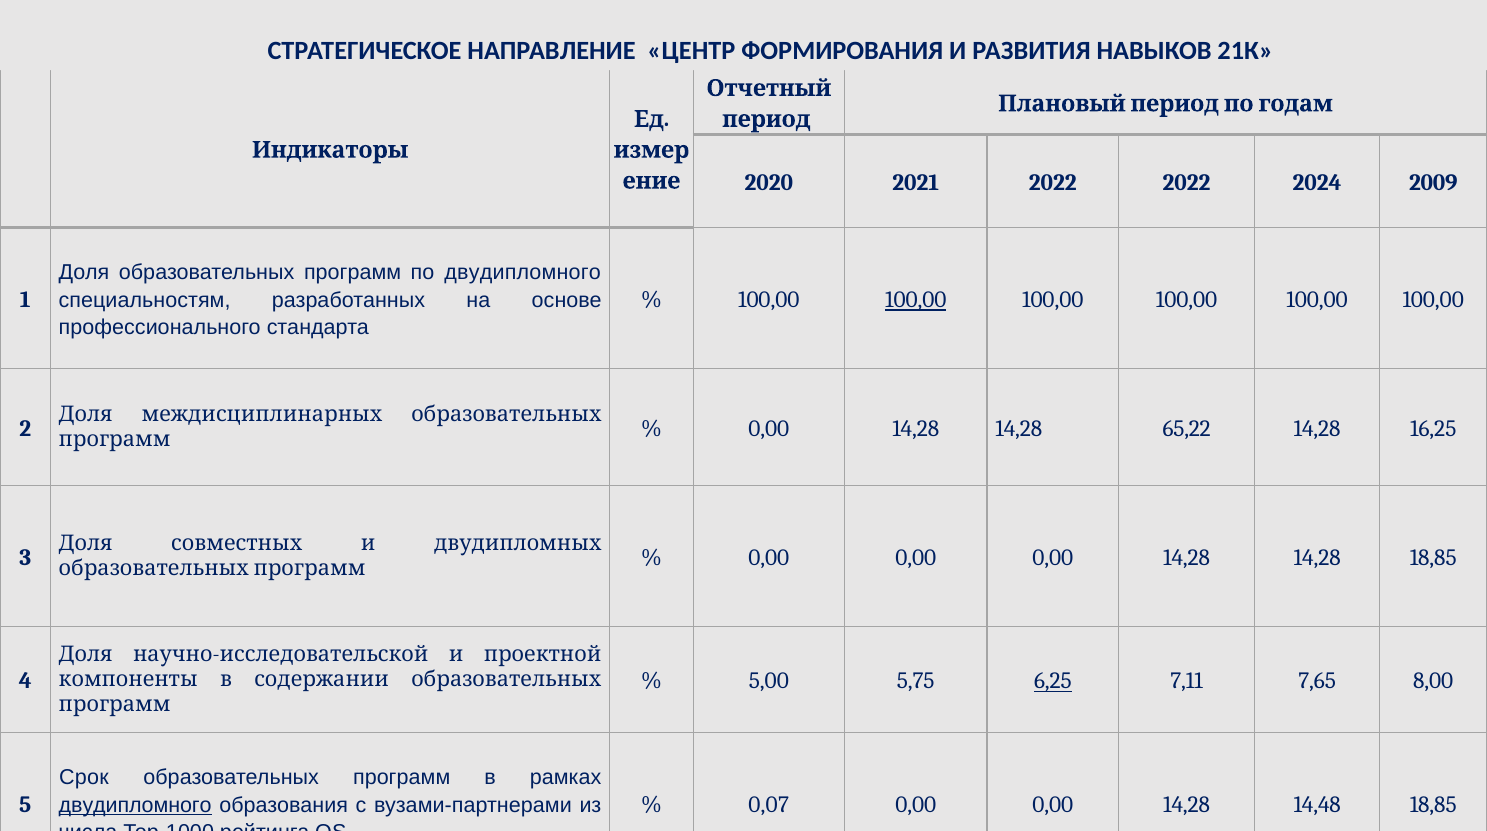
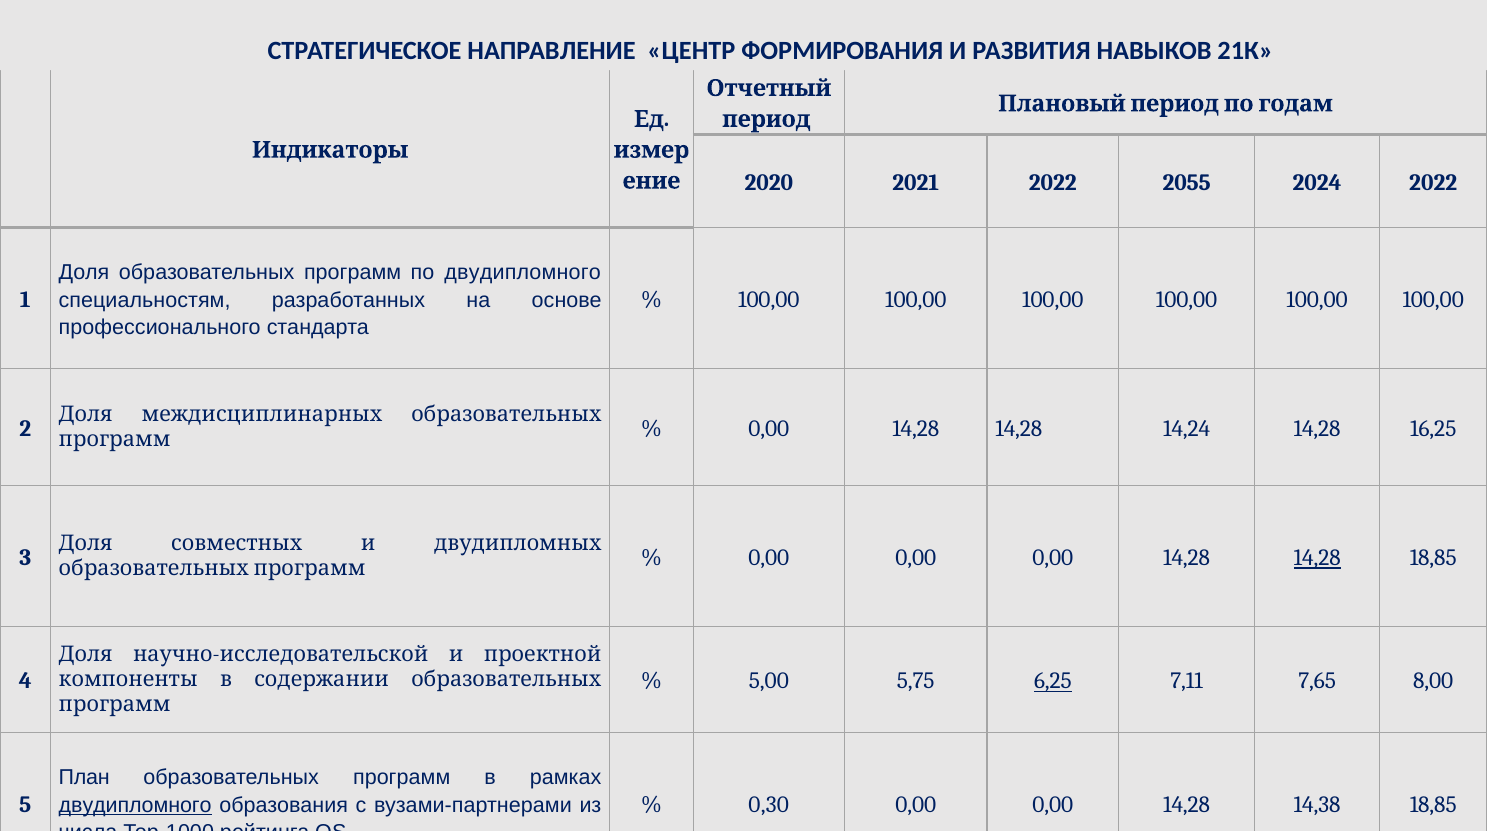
2022 2022: 2022 -> 2055 (1187, 183)
2024 2009: 2009 -> 2022 (1433, 183)
100,00 underline: present -> none (916, 300)
65,22: 65,22 -> 14,24 (1187, 429)
14,28 underline: none -> present (1317, 558)
Срок: Срок -> План (84, 778)
0,07: 0,07 -> 0,30 (769, 805)
14,48: 14,48 -> 14,38 (1317, 805)
